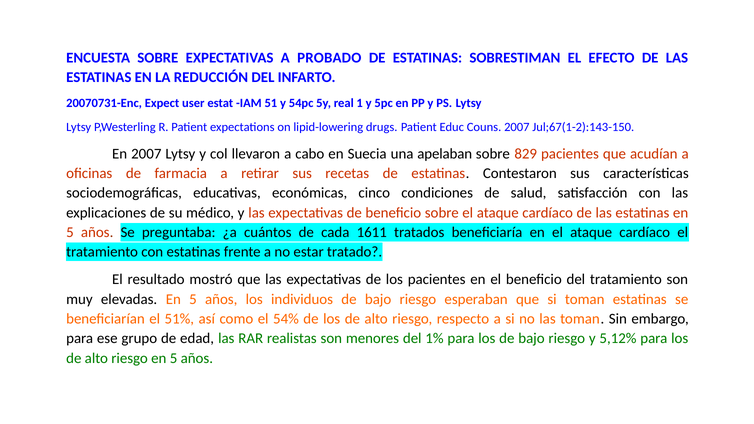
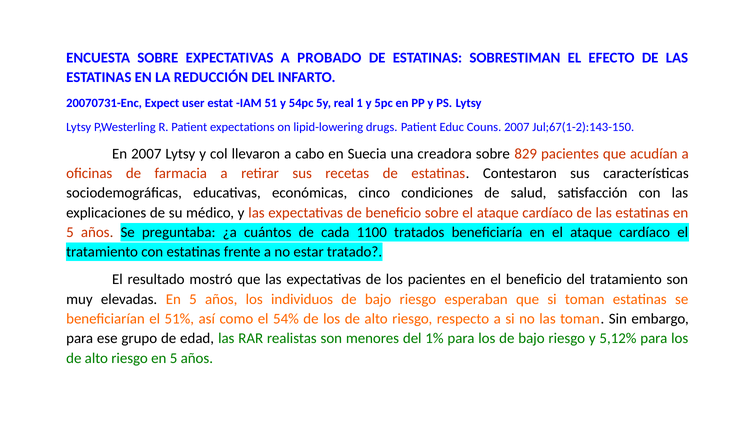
apelaban: apelaban -> creadora (445, 154)
1611: 1611 -> 1100 (372, 232)
